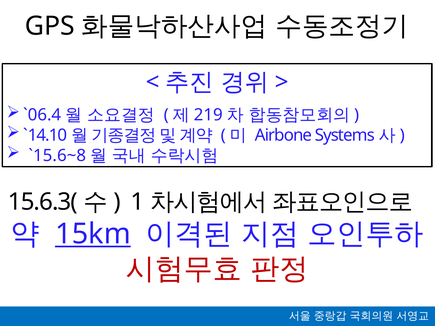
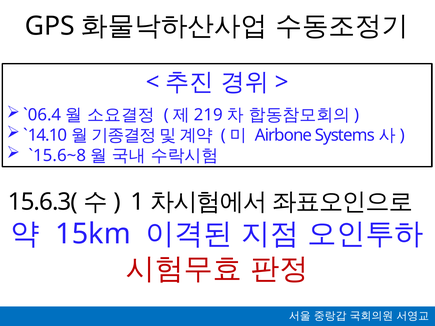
15km underline: present -> none (93, 234)
